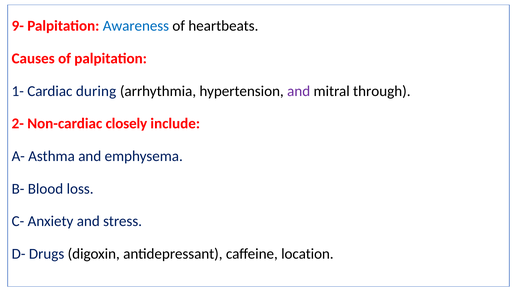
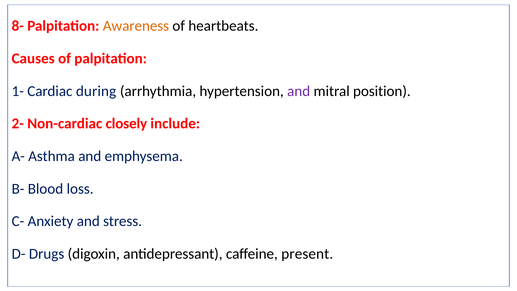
9-: 9- -> 8- (18, 26)
Awareness colour: blue -> orange (136, 26)
through: through -> position (382, 91)
location: location -> present (307, 254)
